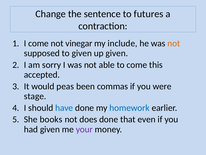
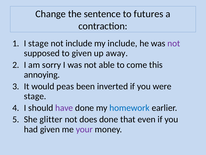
I come: come -> stage (38, 43)
not vinegar: vinegar -> include (79, 43)
not colour: orange -> purple (174, 43)
up given: given -> away (117, 53)
accepted: accepted -> annoying (42, 75)
commas: commas -> inverted (113, 86)
have colour: blue -> purple (64, 108)
books: books -> glitter (51, 119)
